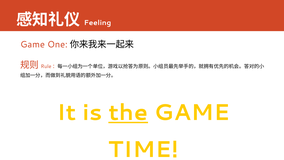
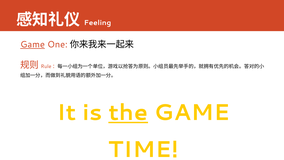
Game underline: none -> present (33, 44)
